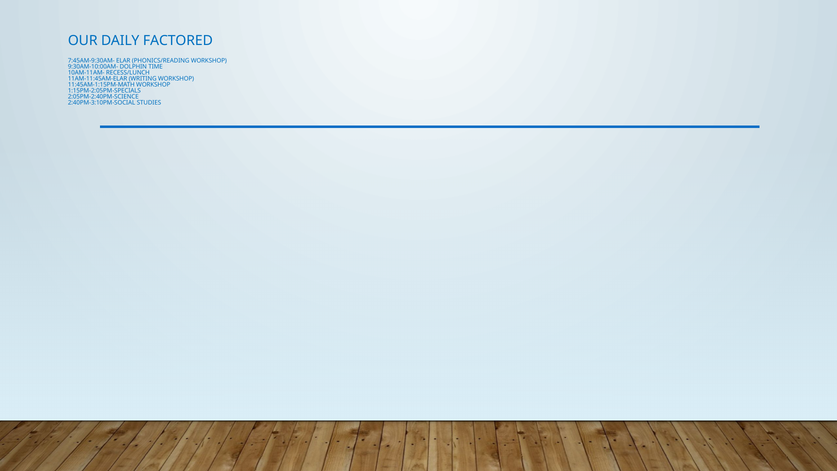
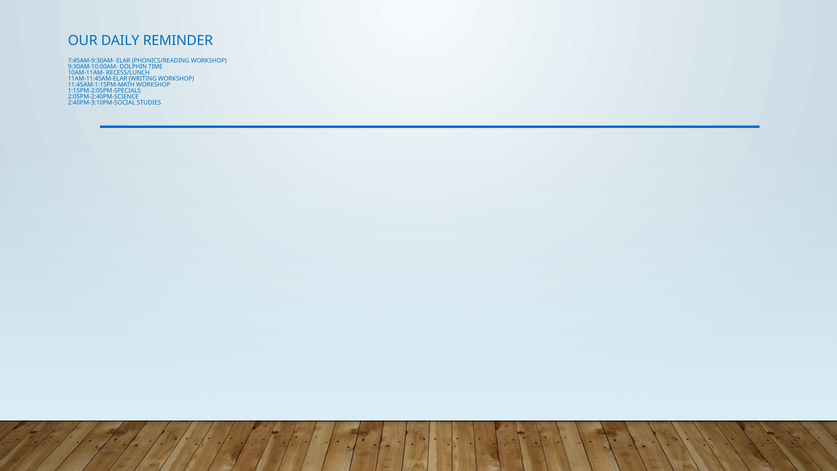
FACTORED: FACTORED -> REMINDER (178, 41)
